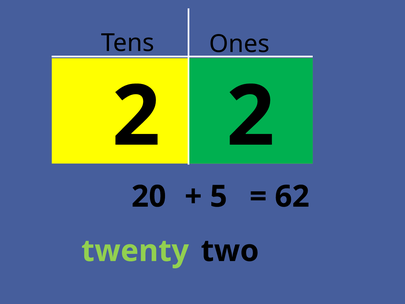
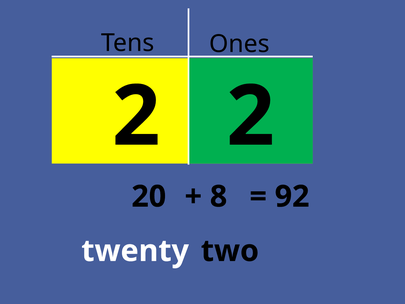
5: 5 -> 8 (219, 196)
62: 62 -> 92 (292, 196)
twenty colour: light green -> white (135, 251)
